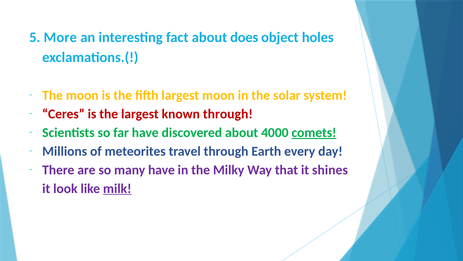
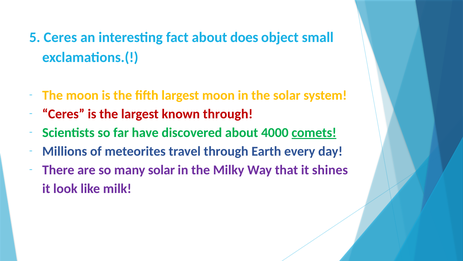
5 More: More -> Ceres (60, 37)
holes: holes -> small (318, 37)
many have: have -> solar (161, 170)
milk underline: present -> none (117, 188)
